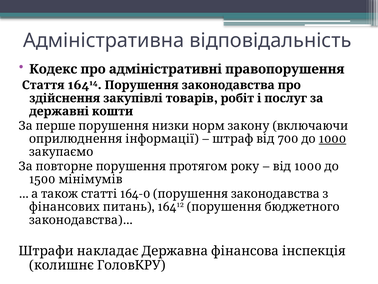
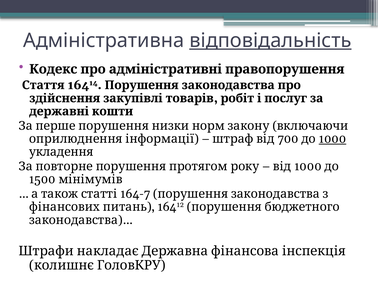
відповідальність underline: none -> present (270, 40)
закупаємо: закупаємо -> укладення (61, 152)
164-0: 164-0 -> 164-7 (135, 194)
